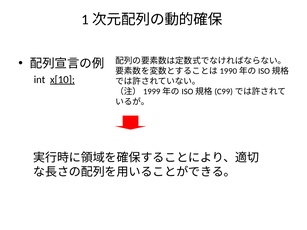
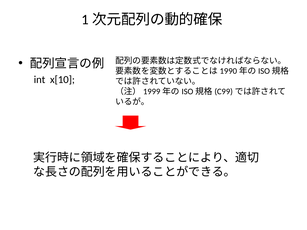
x[10 underline: present -> none (62, 80)
